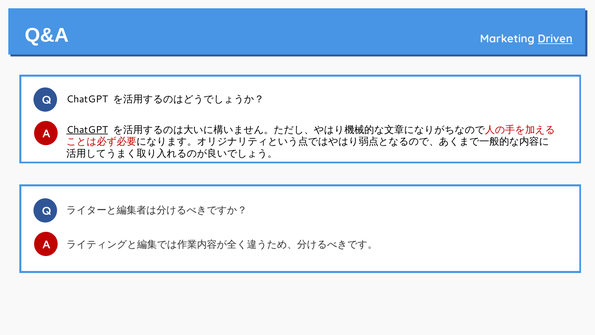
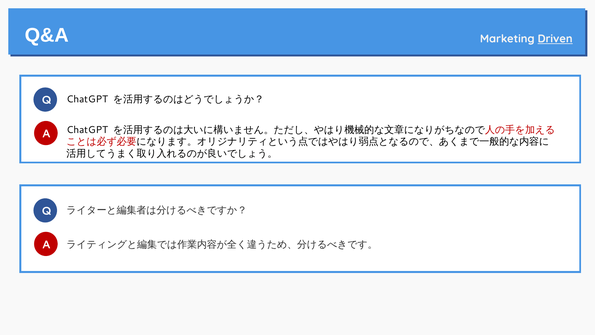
ChatGPT underline: present -> none (87, 130)
